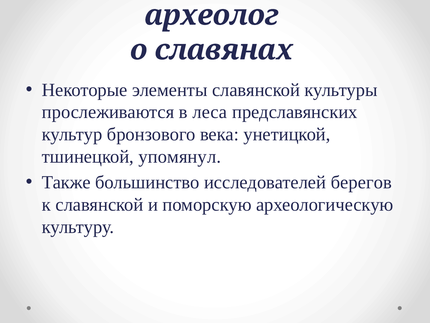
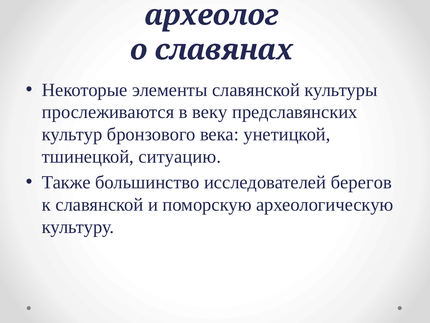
леса: леса -> веку (210, 112)
упомянул: упомянул -> ситуацию (180, 156)
